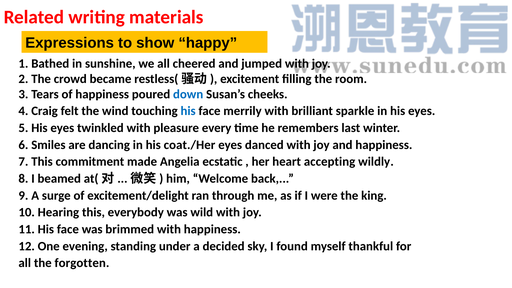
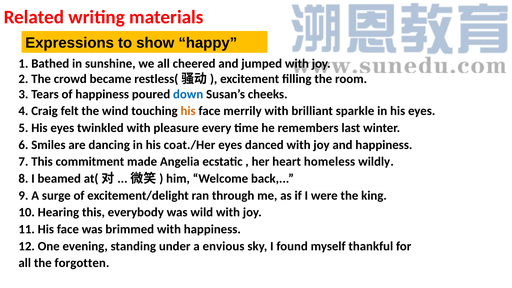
his colour: blue -> orange (188, 111)
accepting: accepting -> homeless (330, 162)
decided: decided -> envious (224, 246)
